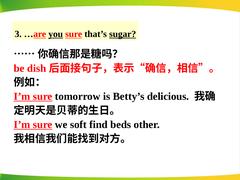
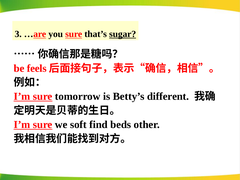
you underline: present -> none (56, 34)
dish: dish -> feels (37, 68)
delicious: delicious -> different (168, 96)
